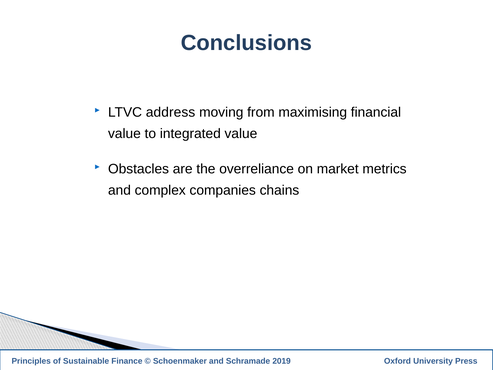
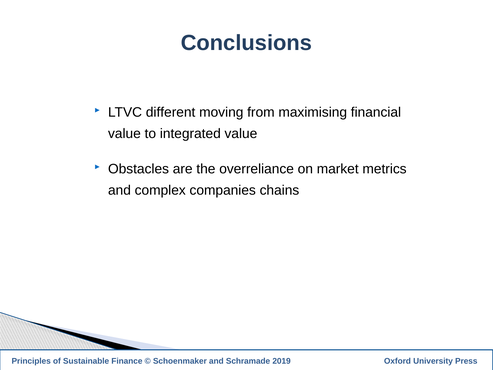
address: address -> different (171, 112)
